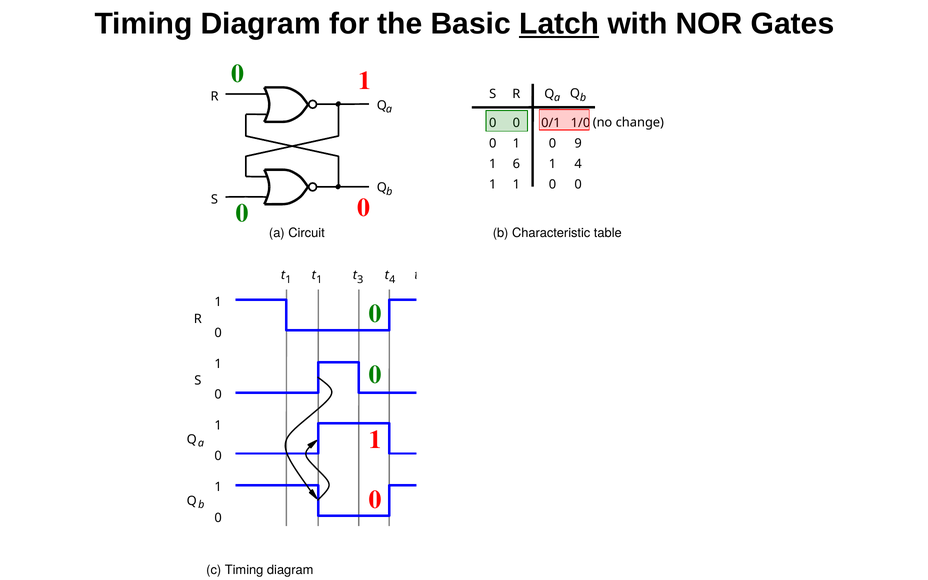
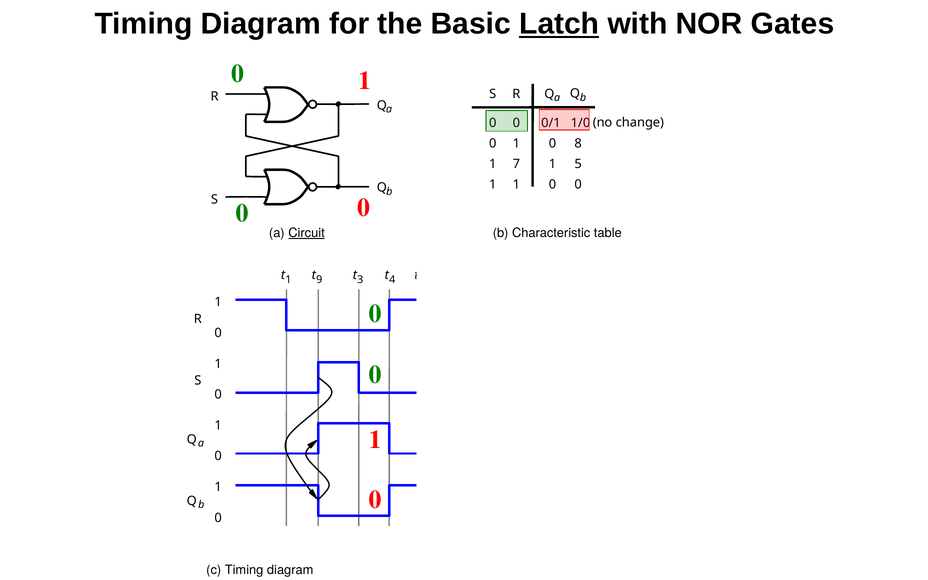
0 9: 9 -> 8 (578, 144)
1 6: 6 -> 7 (516, 164)
1 4: 4 -> 5 (578, 164)
Circuit underline: none -> present (306, 233)
1 t 1: 1 -> 9 (319, 280)
